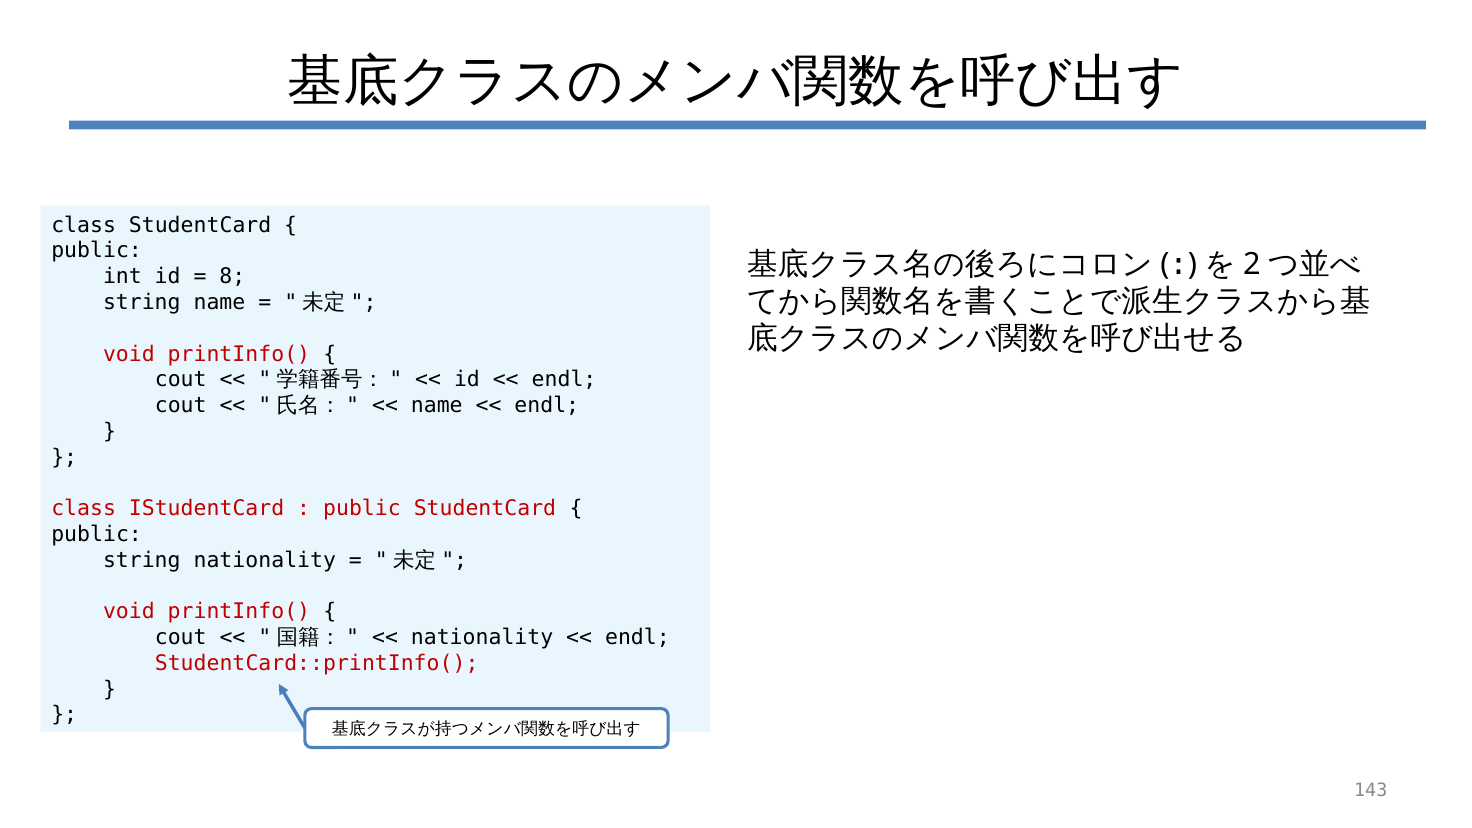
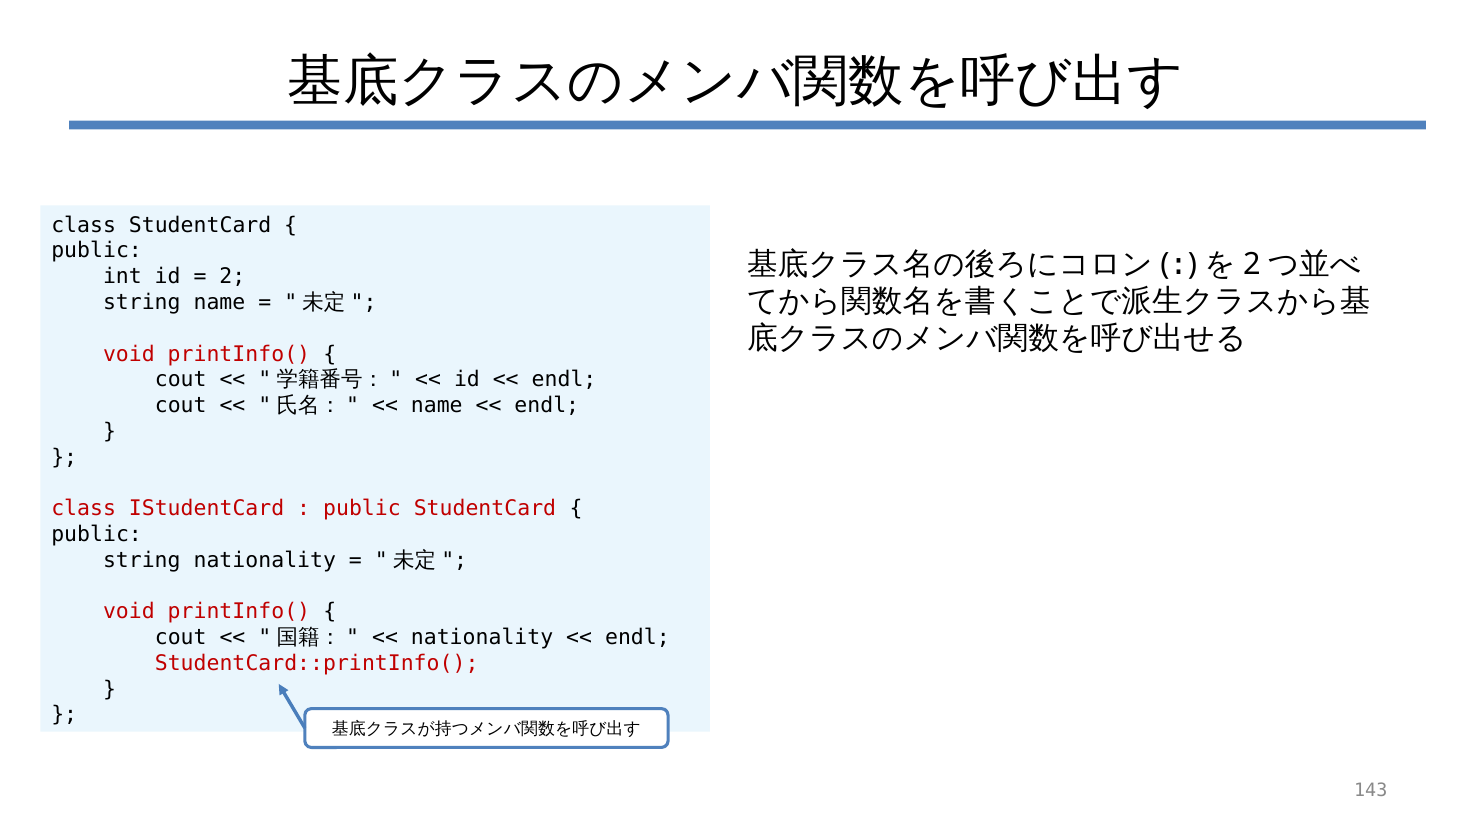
8: 8 -> 2 (232, 277)
